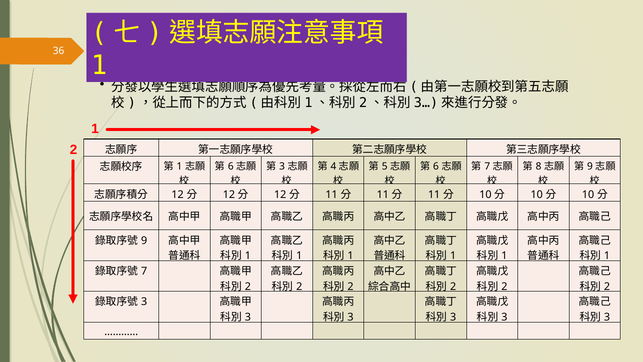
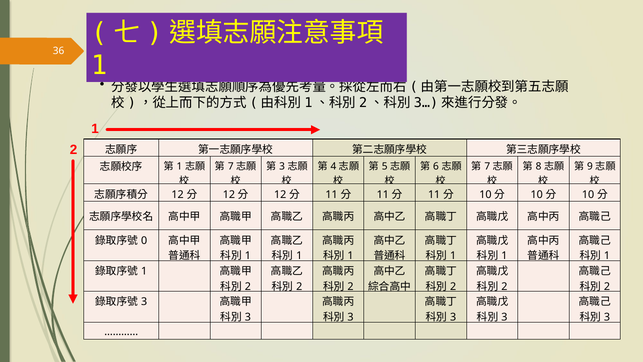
6: 6 -> 7 (231, 166)
9: 9 -> 0 (144, 240)
7: 7 -> 1 (144, 271)
